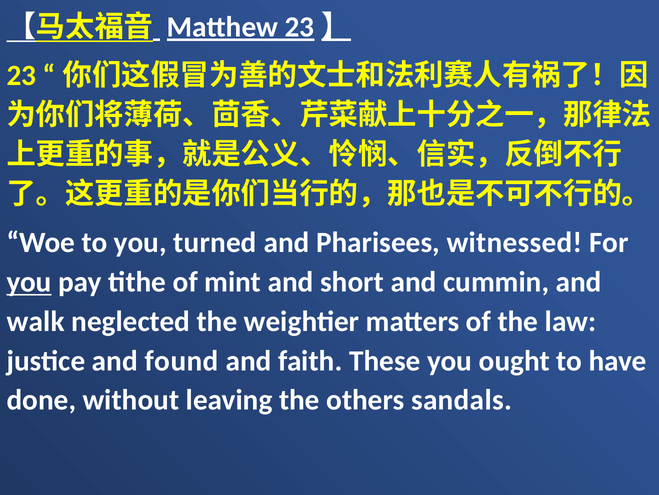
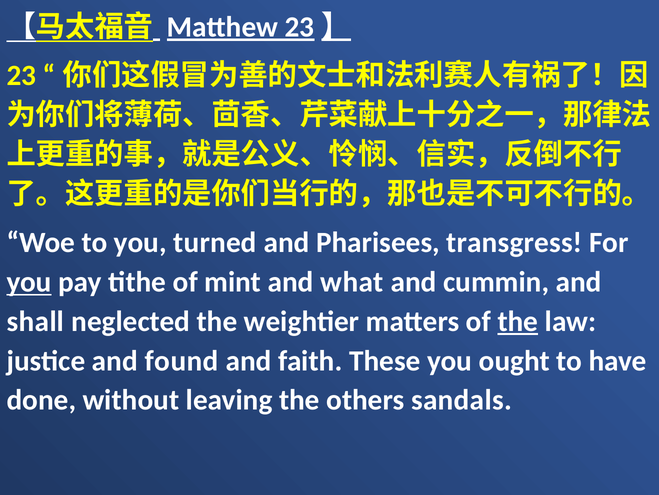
witnessed: witnessed -> transgress (514, 242)
short: short -> what (352, 282)
walk: walk -> shall (36, 321)
the underline: none -> present (518, 321)
